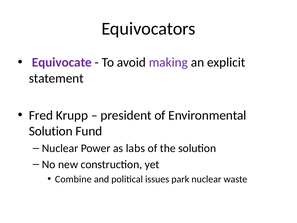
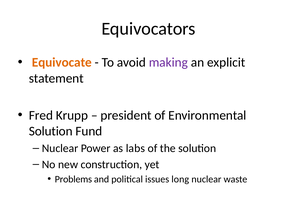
Equivocate colour: purple -> orange (62, 62)
Combine: Combine -> Problems (73, 179)
park: park -> long (180, 179)
